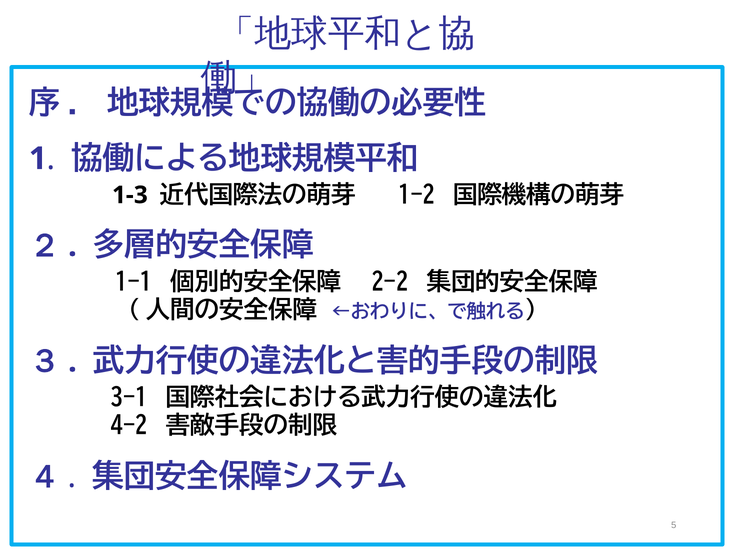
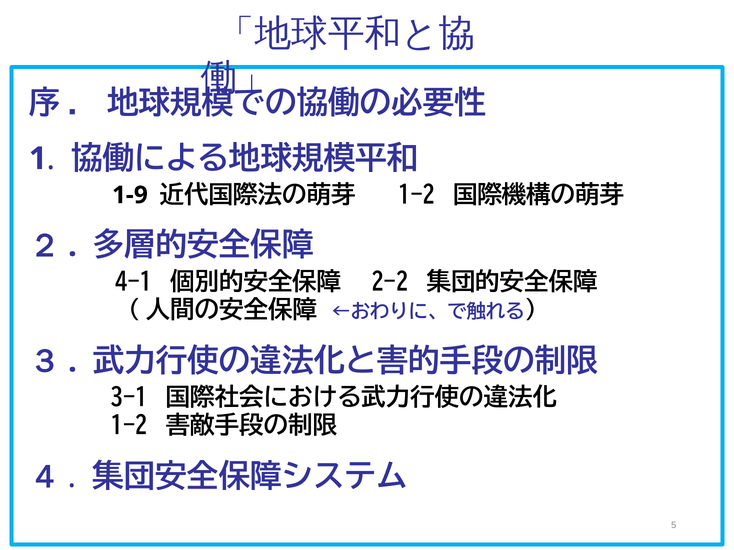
1-3: 1-3 -> 1-9 (130, 195)
1-1: 1-1 -> 4-1 (134, 282)
4-2: 4-2 -> 1-2 (129, 426)
